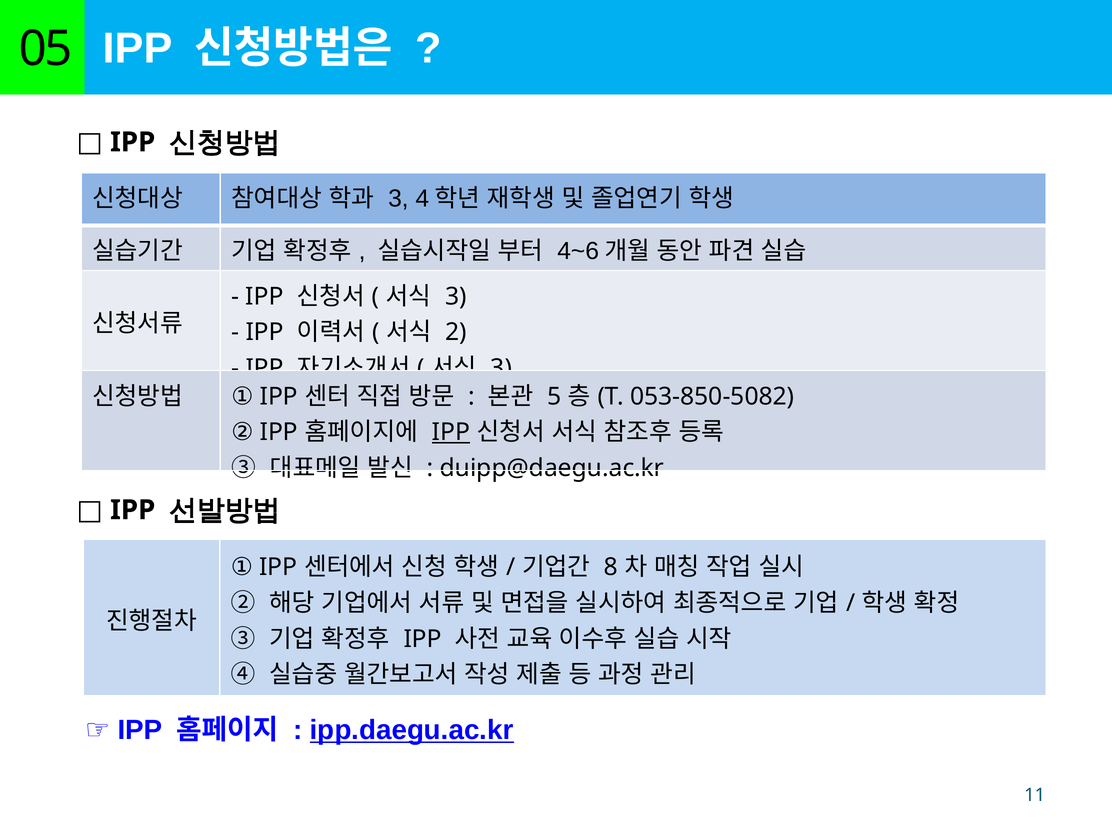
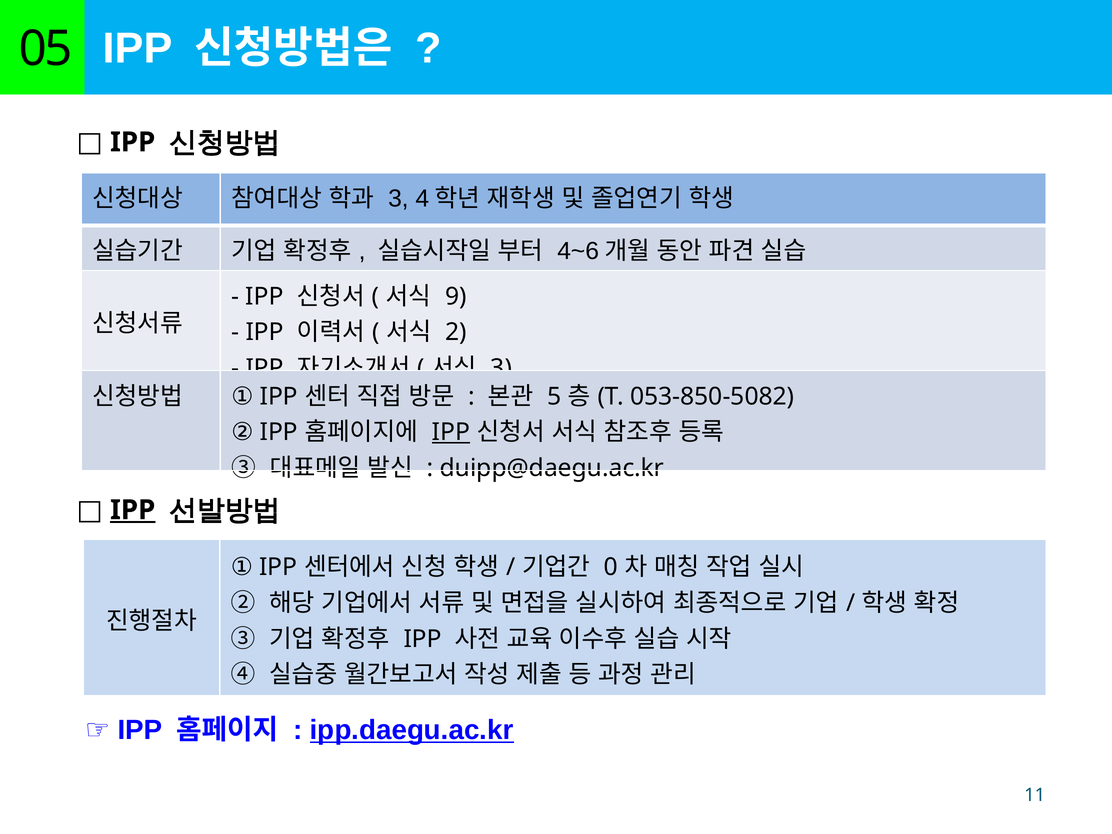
3: 3 -> 9 (456, 296)
IPP underline: none -> present (133, 510)
8: 8 -> 0 (611, 567)
